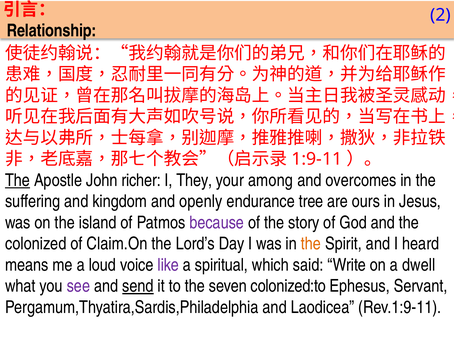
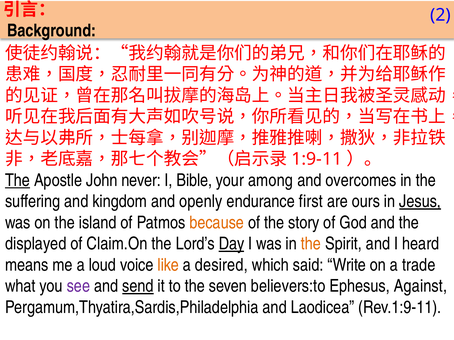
Relationship: Relationship -> Background (52, 31)
richer: richer -> never (141, 181)
They: They -> Bible (194, 181)
tree: tree -> first (311, 202)
Jesus underline: none -> present (420, 202)
because colour: purple -> orange (217, 223)
colonized: colonized -> displayed (36, 244)
Day underline: none -> present (232, 244)
like colour: purple -> orange (168, 265)
spiritual: spiritual -> desired (221, 265)
dwell: dwell -> trade (419, 265)
colonized:to: colonized:to -> believers:to (288, 287)
Servant: Servant -> Against (420, 287)
